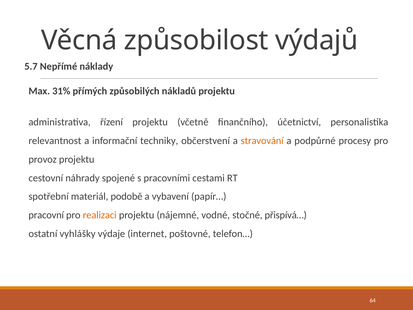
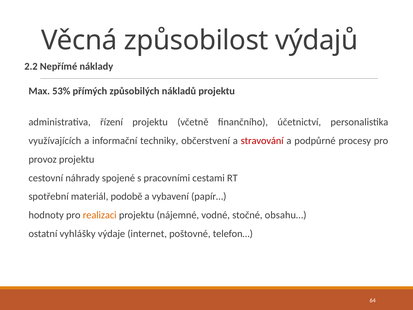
5.7: 5.7 -> 2.2 (31, 66)
31%: 31% -> 53% (61, 91)
relevantnost: relevantnost -> využívajících (55, 141)
stravování colour: orange -> red (262, 141)
pracovní: pracovní -> hodnoty (46, 215)
přispívá…: přispívá… -> obsahu… (286, 215)
